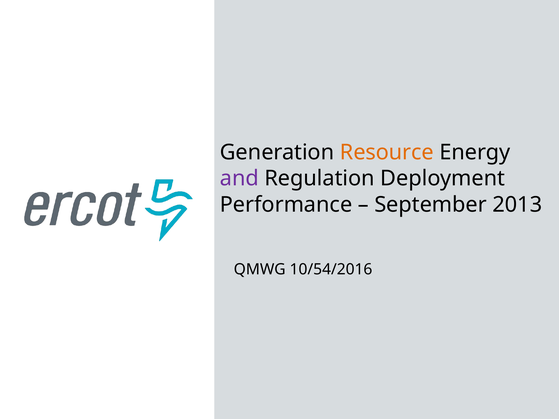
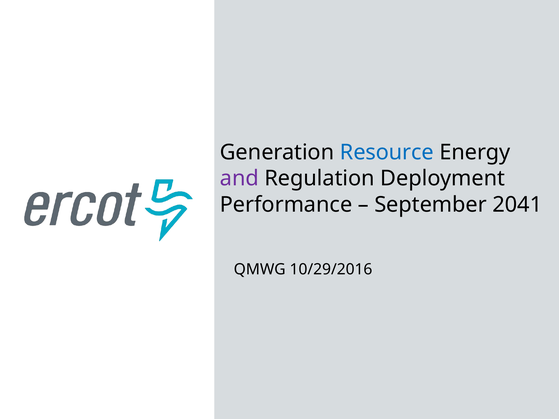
Resource colour: orange -> blue (387, 152)
2013: 2013 -> 2041 (517, 205)
10/54/2016: 10/54/2016 -> 10/29/2016 (331, 269)
